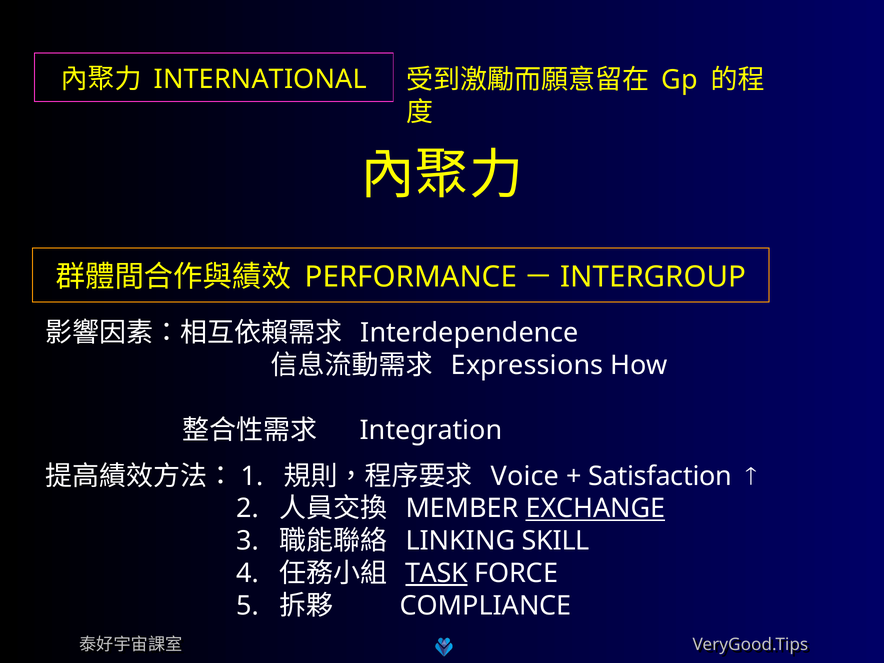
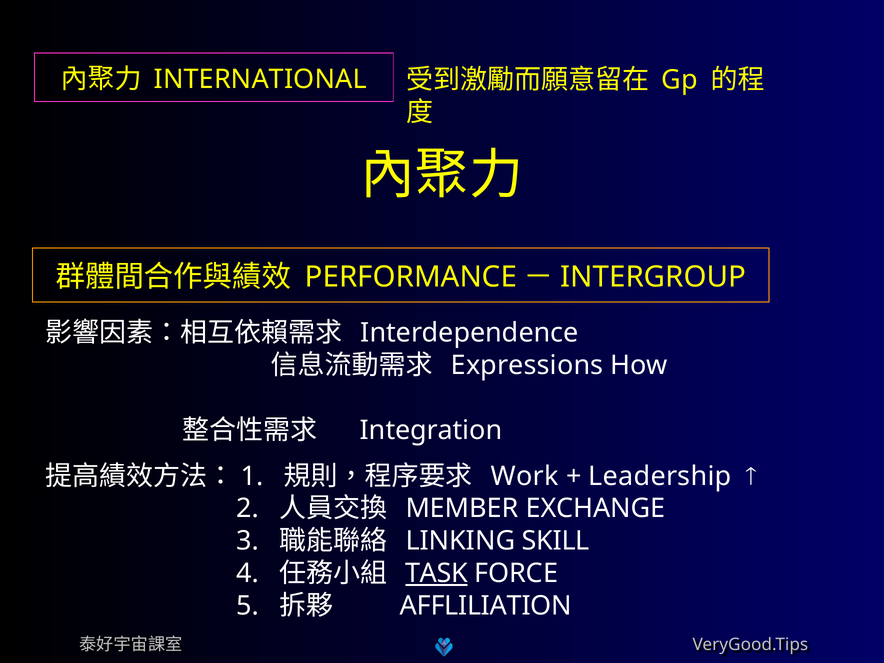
Voice: Voice -> Work (525, 476)
Satisfaction: Satisfaction -> Leadership (660, 476)
EXCHANGE underline: present -> none (595, 509)
COMPLIANCE: COMPLIANCE -> AFFLILIATION (486, 606)
